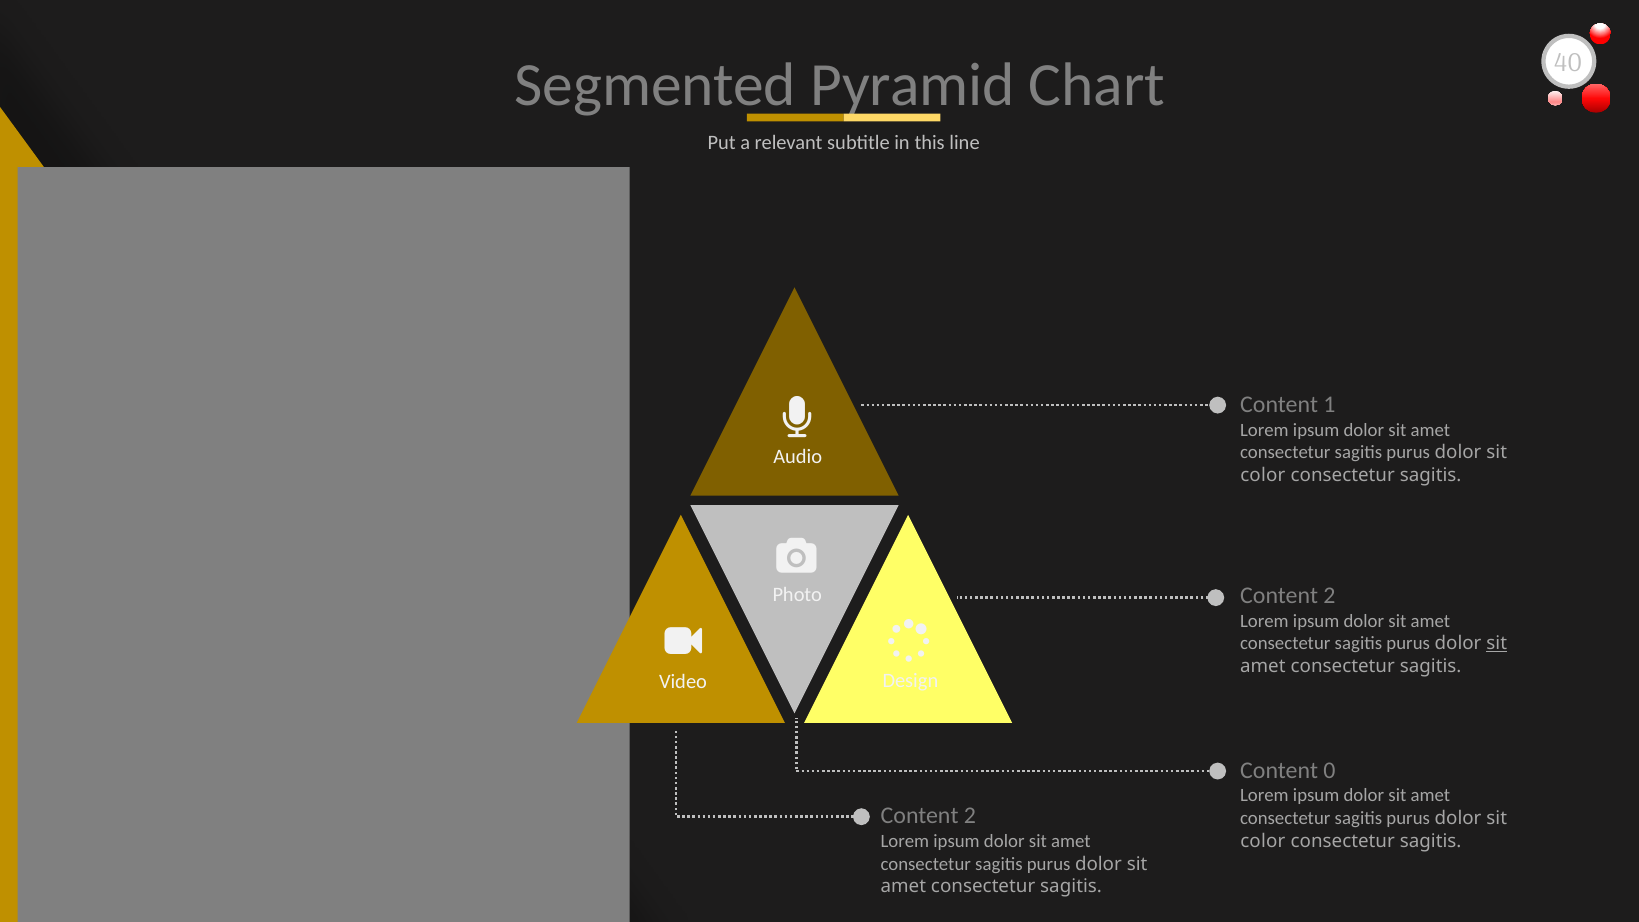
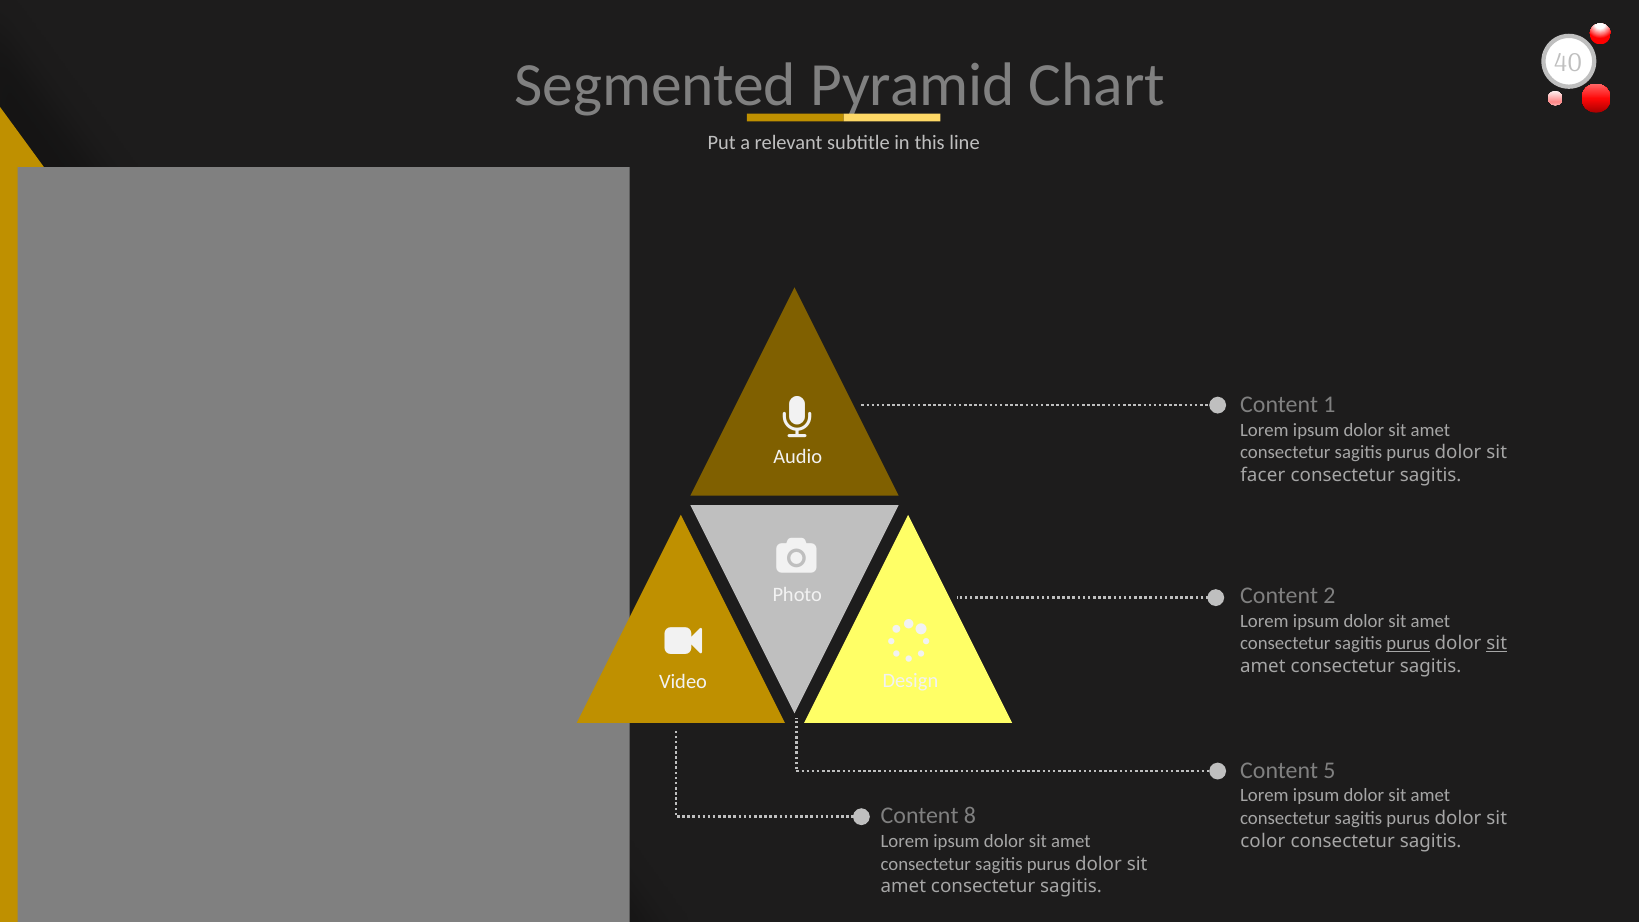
color: color -> facer (1263, 475)
purus underline: none -> present (1408, 644)
0: 0 -> 5 (1329, 770)
2: 2 -> 8 (970, 816)
